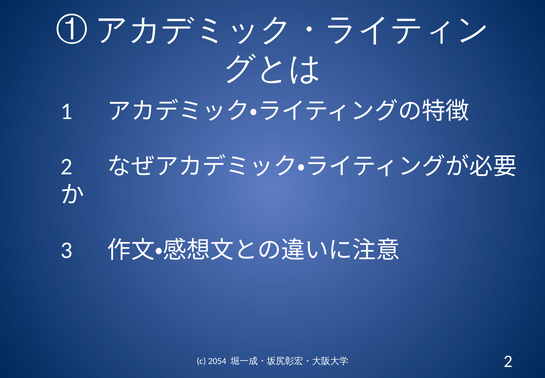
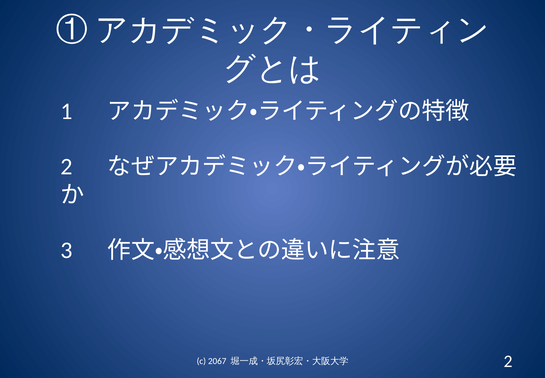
2054: 2054 -> 2067 (217, 360)
